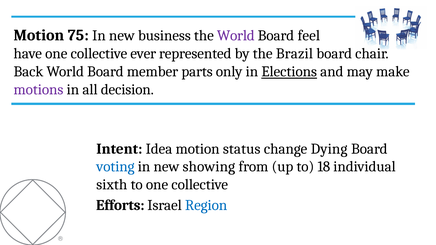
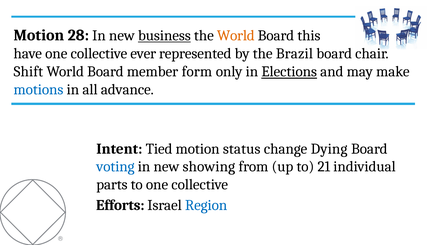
75: 75 -> 28 (78, 35)
business underline: none -> present (164, 36)
World colour: purple -> orange (236, 36)
feel: feel -> this (309, 36)
Back: Back -> Shift (28, 72)
parts: parts -> form (197, 72)
motions colour: purple -> blue (38, 90)
decision: decision -> advance (127, 90)
Idea: Idea -> Tied (159, 149)
18: 18 -> 21 (324, 167)
sixth: sixth -> parts (112, 185)
